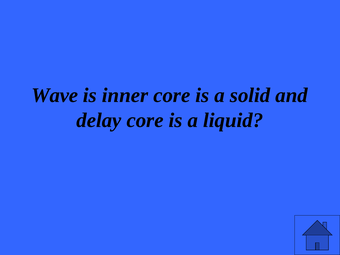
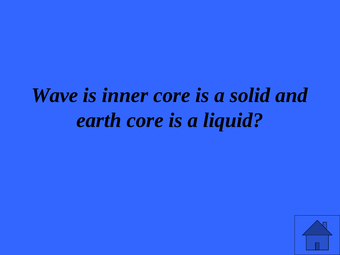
delay: delay -> earth (99, 120)
